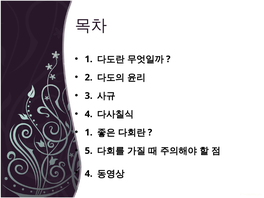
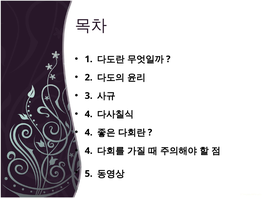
1: 1 -> 4 (89, 132)
5: 5 -> 4 (89, 151)
4: 4 -> 5 (89, 174)
